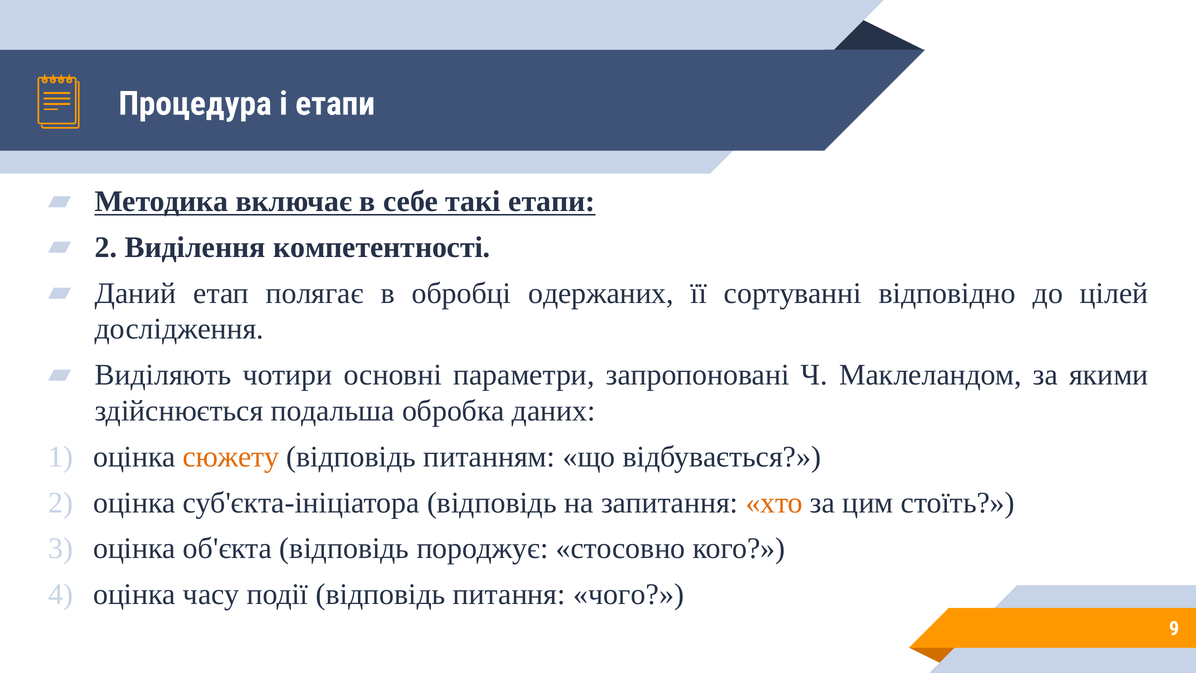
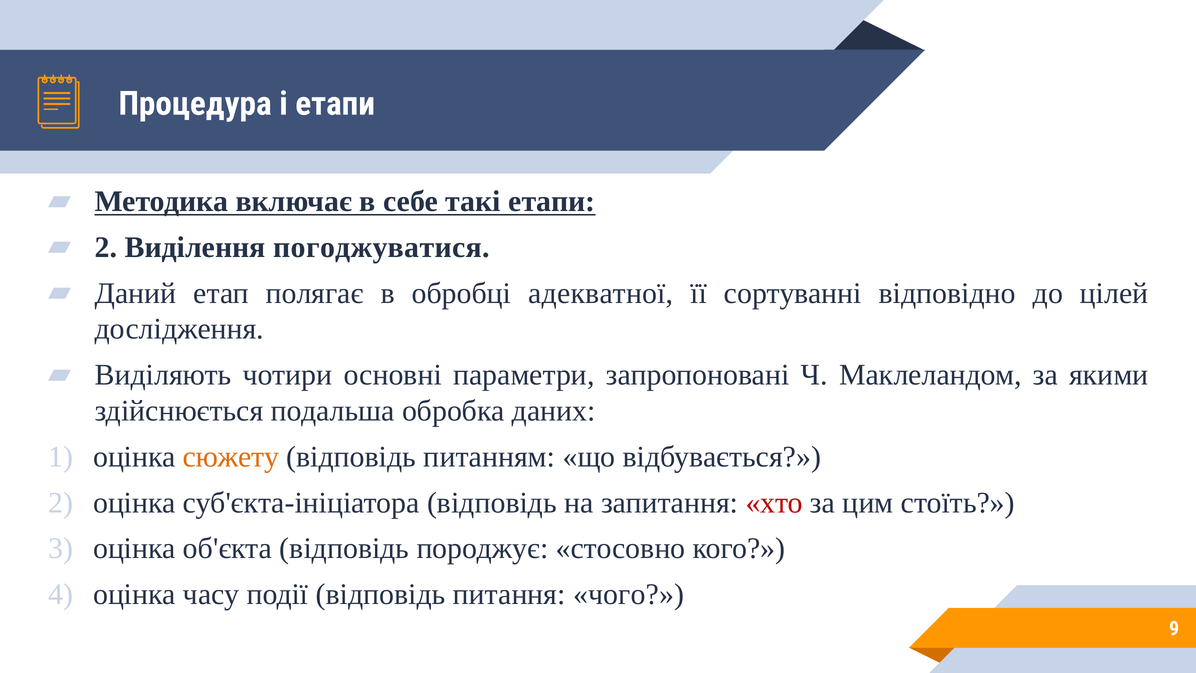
компетентності: компетентності -> погоджуватися (382, 247)
одержаних: одержаних -> адекватної (601, 293)
хто colour: orange -> red (774, 502)
